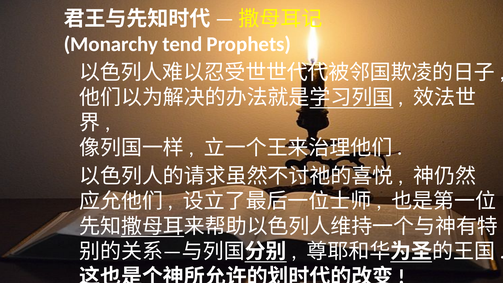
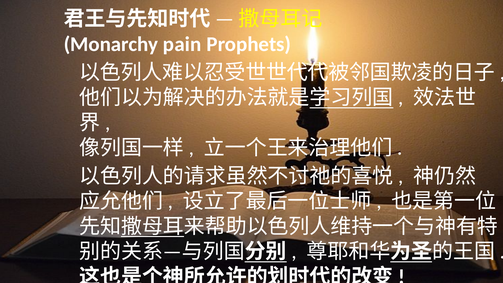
tend: tend -> pain (182, 44)
